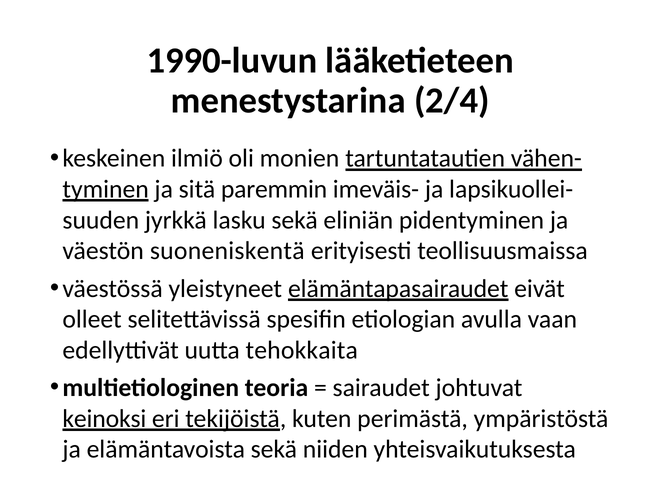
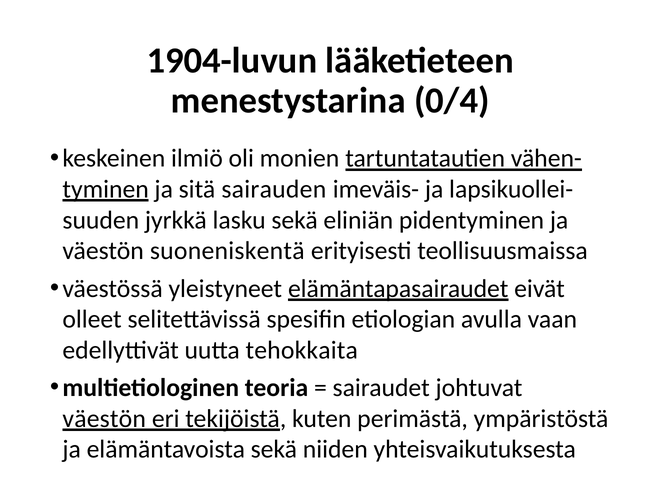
1990-luvun: 1990-luvun -> 1904-luvun (232, 61)
2/4: 2/4 -> 0/4 (452, 100)
paremmin: paremmin -> sairauden (274, 189)
keinoksi: keinoksi -> väestön (104, 418)
